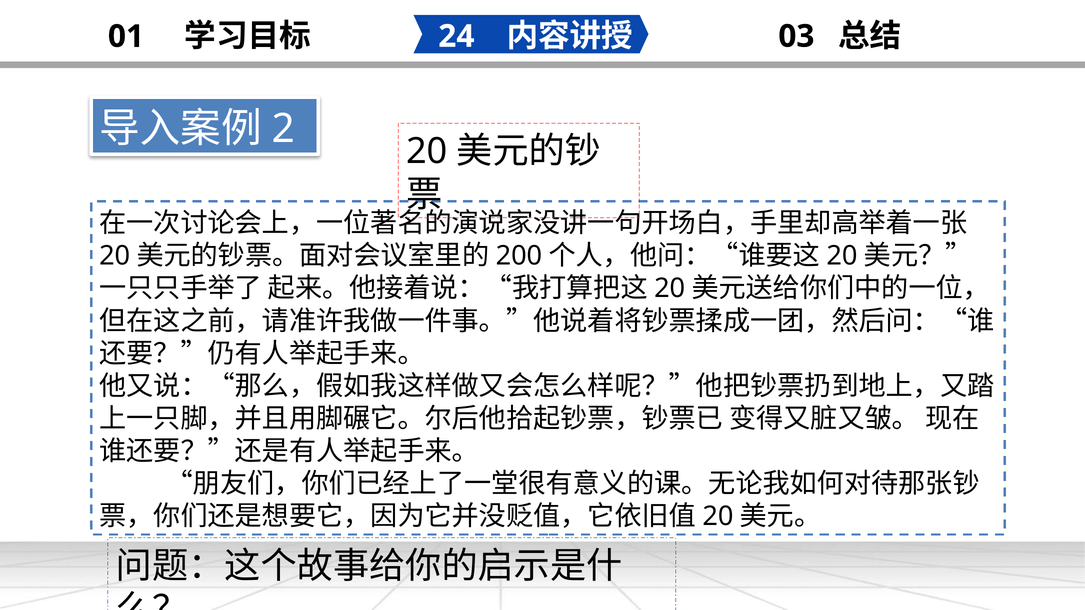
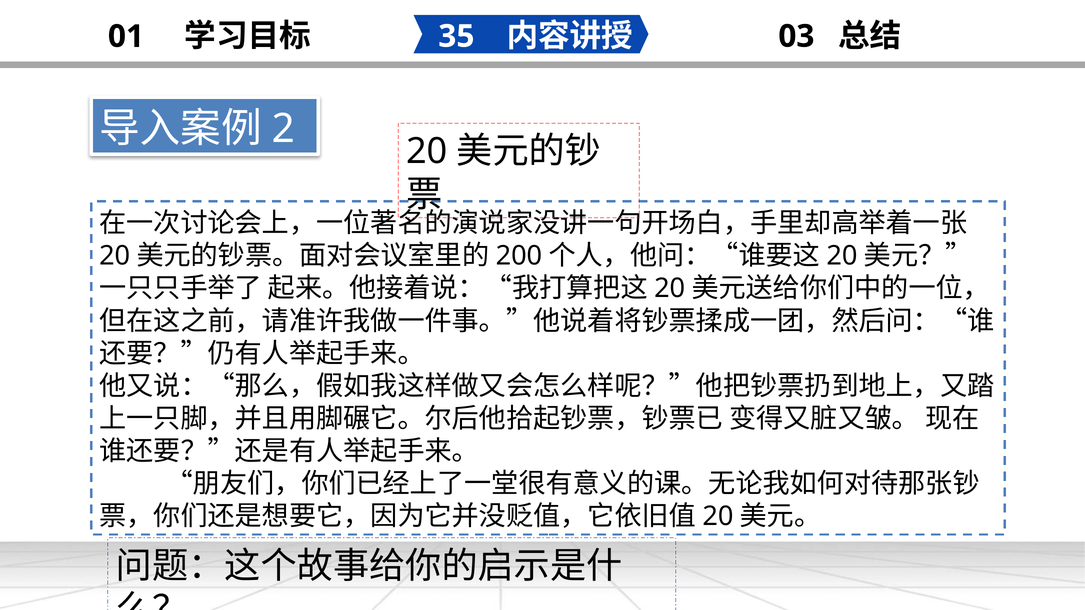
24: 24 -> 35 (456, 36)
